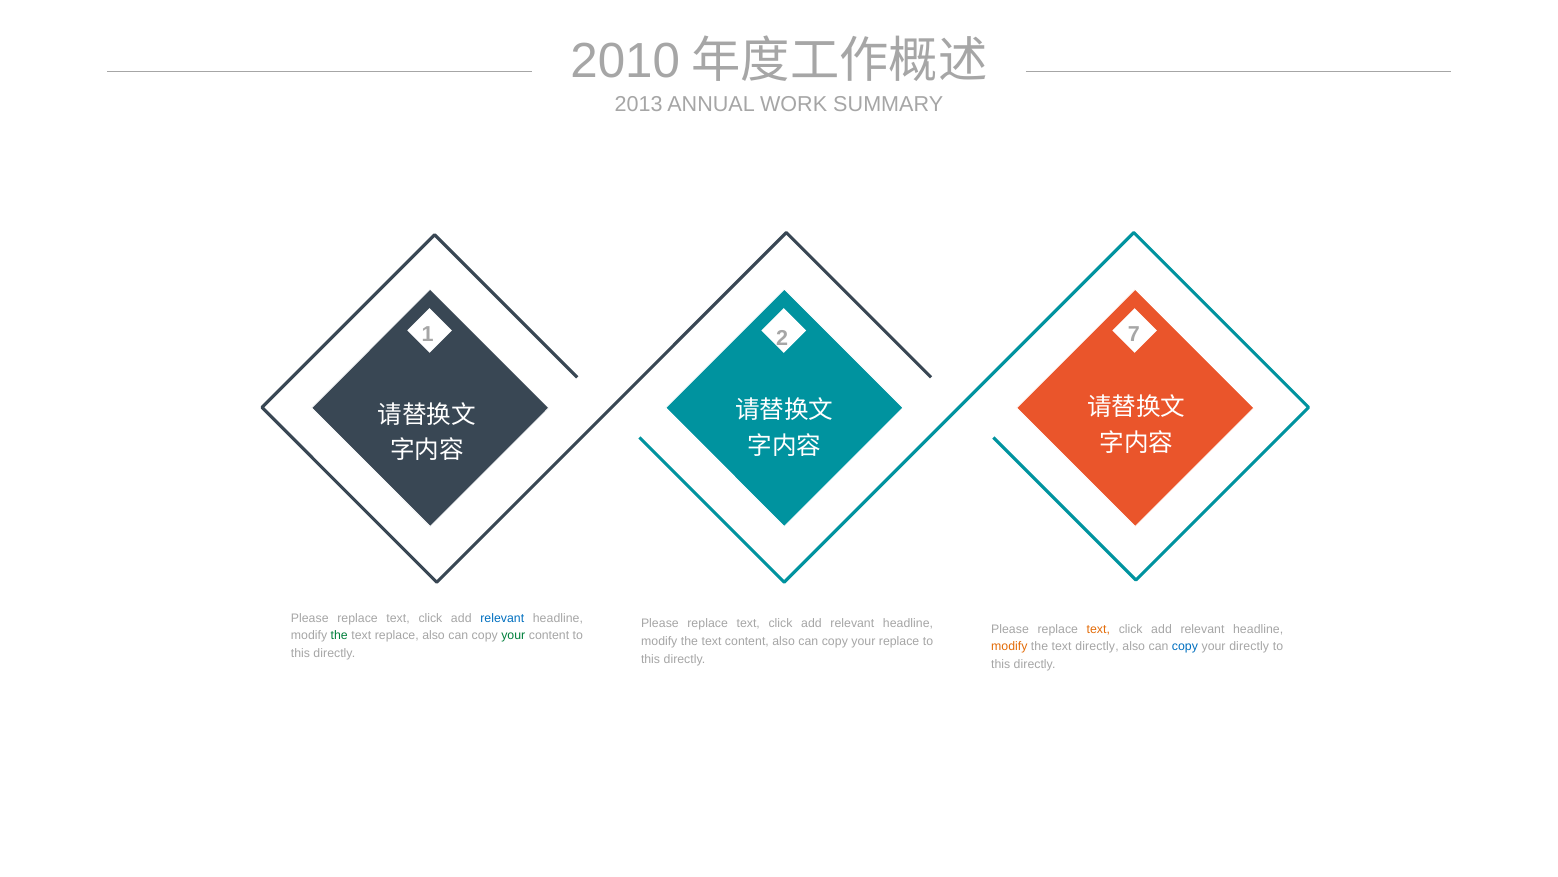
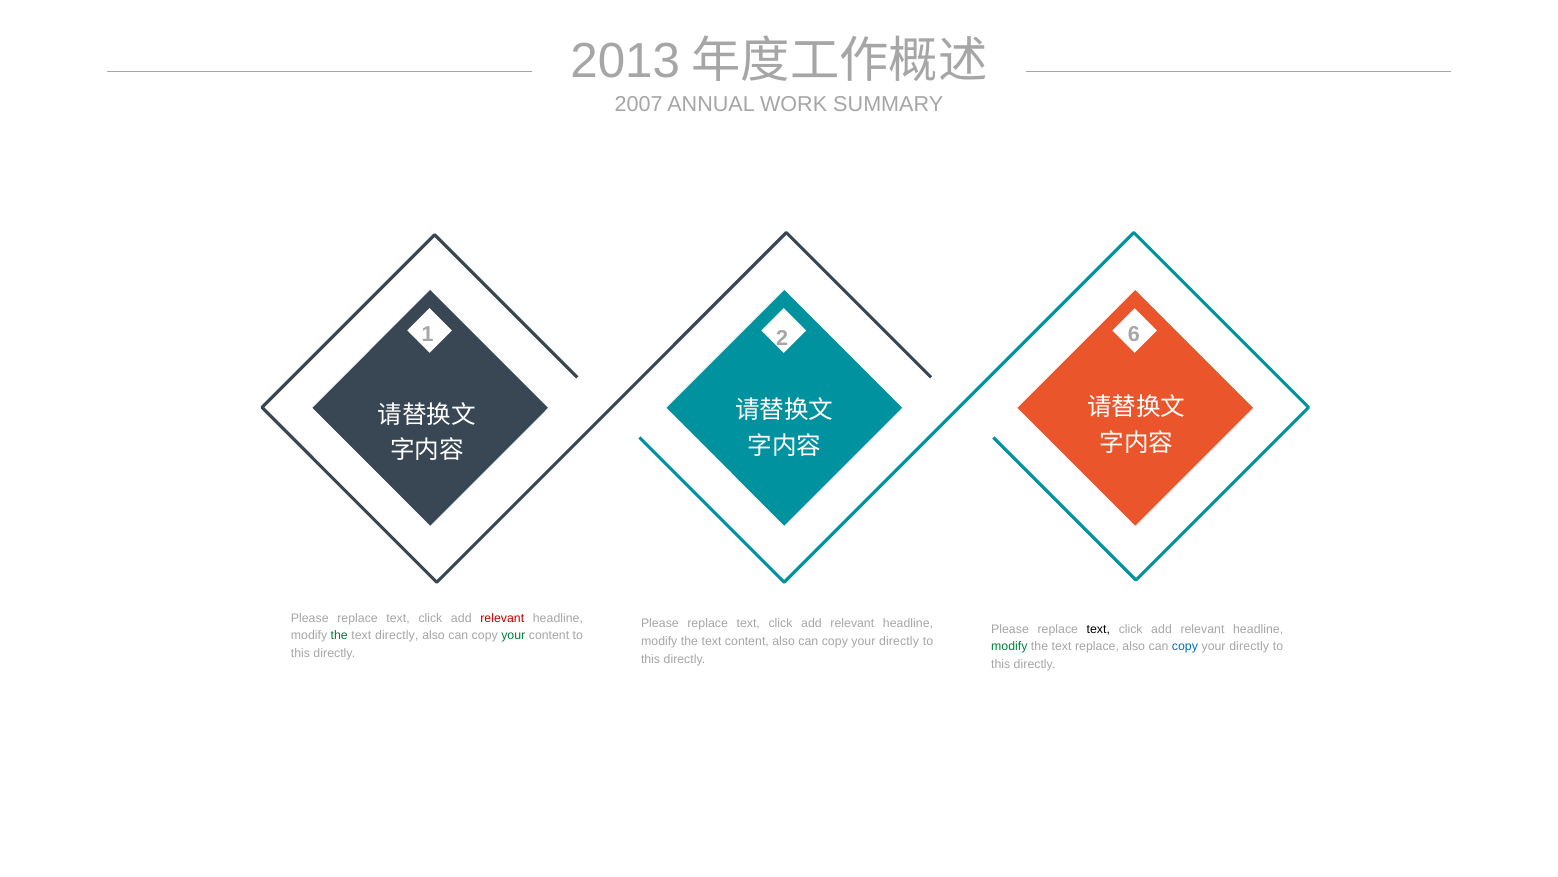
2010: 2010 -> 2013 (625, 62)
2013: 2013 -> 2007 (639, 105)
7: 7 -> 6 (1134, 335)
relevant colour: blue -> red (502, 618)
text colour: orange -> black (1098, 629)
text replace: replace -> directly (397, 635)
replace: replace -> directly (899, 641)
modify colour: orange -> green (1009, 646)
text directly: directly -> replace (1097, 646)
